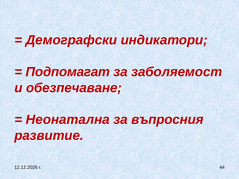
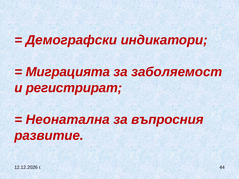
Подпомагат: Подпомагат -> Миграцията (68, 72)
обезпечаване: обезпечаване -> регистрират (74, 88)
